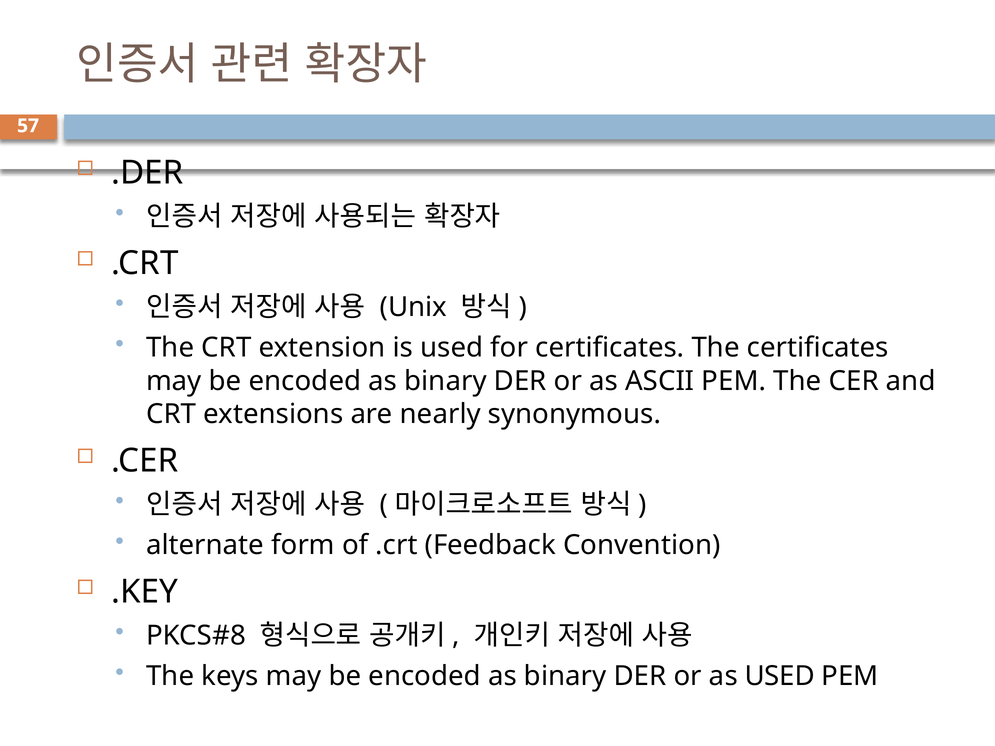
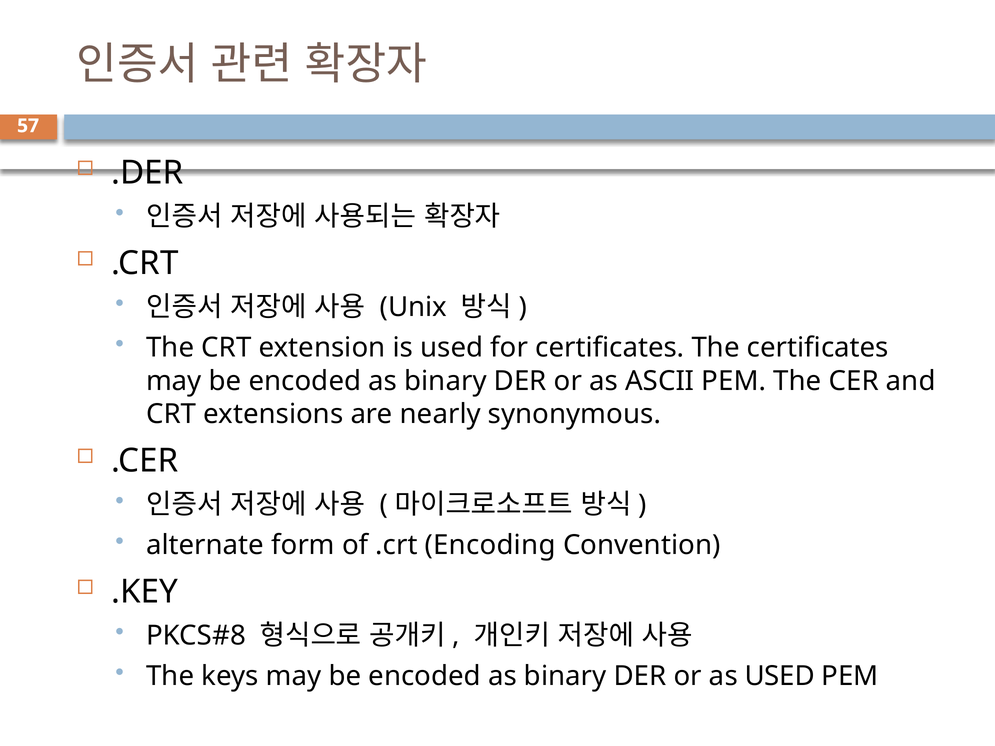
Feedback: Feedback -> Encoding (490, 545)
